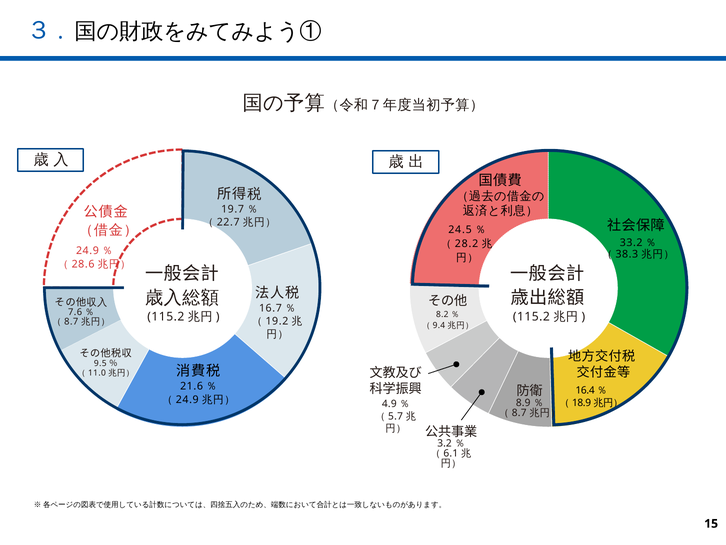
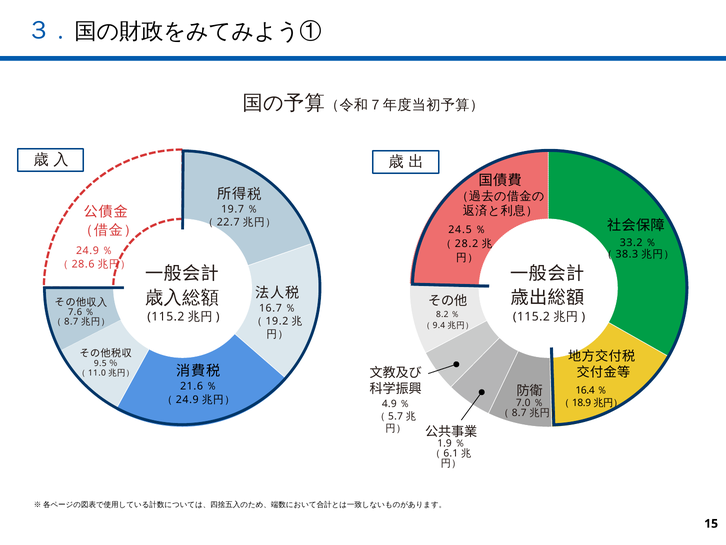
8.9: 8.9 -> 7.0 (523, 402)
3.2: 3.2 -> 1.9 (445, 443)
